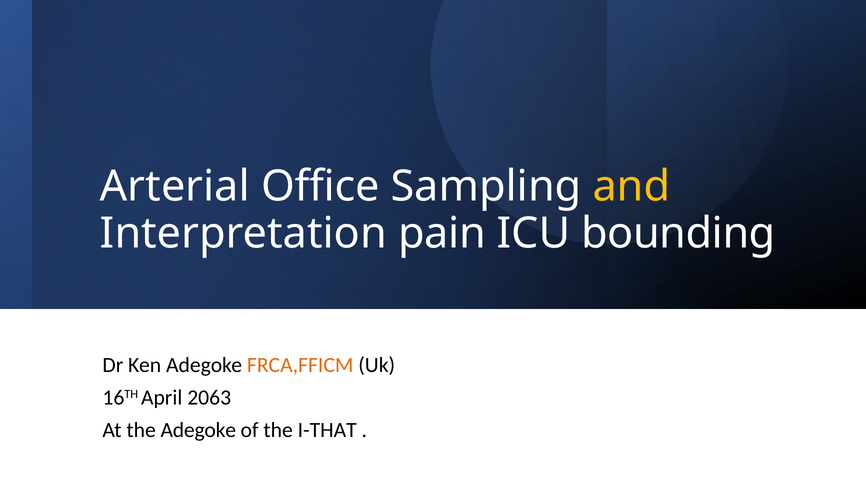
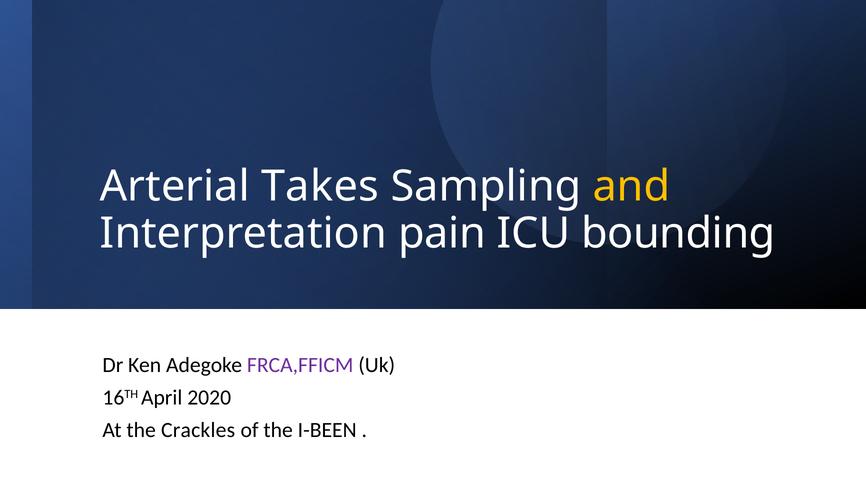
Office: Office -> Takes (320, 187)
FRCA,FFICM colour: orange -> purple (300, 365)
2063: 2063 -> 2020 (209, 398)
the Adegoke: Adegoke -> Crackles (198, 430)
I-THAT: I-THAT -> I-BEEN (327, 430)
